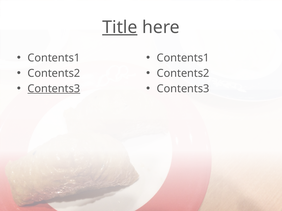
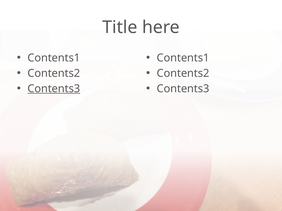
Title underline: present -> none (120, 27)
